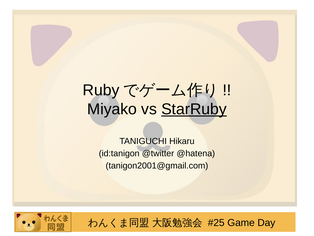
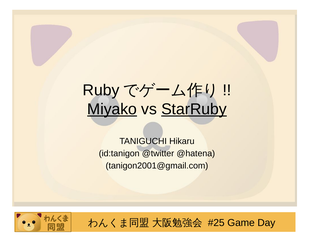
Miyako underline: none -> present (112, 109)
